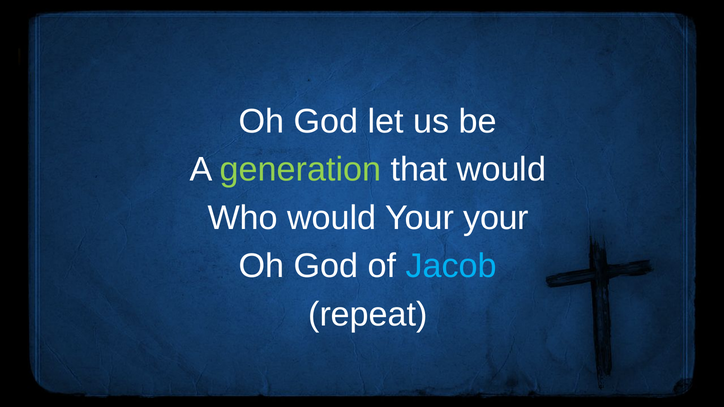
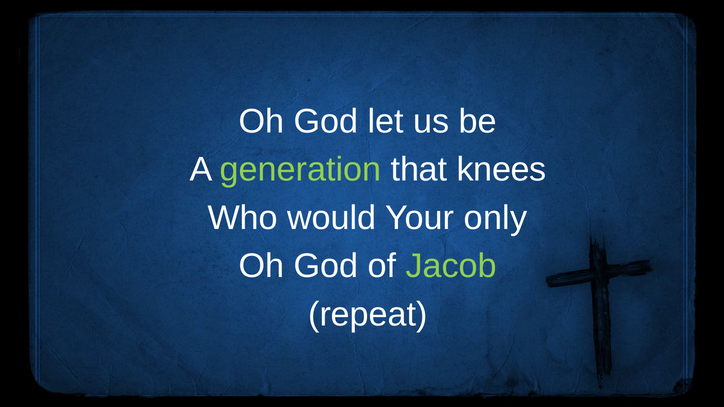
that would: would -> knees (502, 170)
Your your: your -> only (496, 218)
Jacob colour: light blue -> light green (451, 266)
